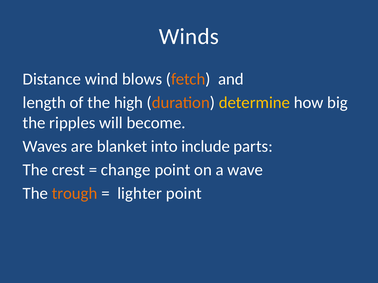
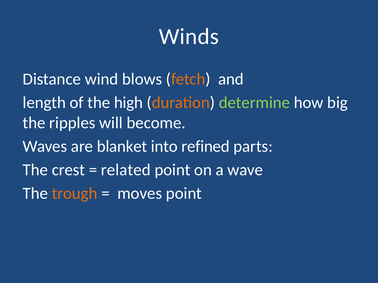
determine colour: yellow -> light green (254, 103)
include: include -> refined (206, 147)
change: change -> related (126, 170)
lighter: lighter -> moves (140, 194)
